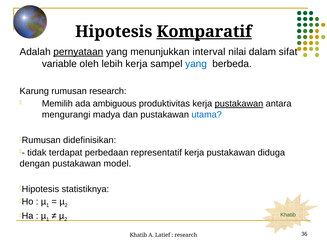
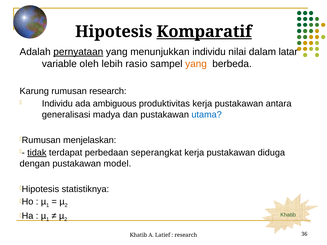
menunjukkan interval: interval -> individu (209, 52)
sifat: sifat -> latar (288, 52)
lebih kerja: kerja -> rasio (136, 64)
yang colour: blue -> orange (196, 64)
Memilih: Memilih -> Individu (57, 104)
pustakawan underline: present -> none (239, 104)
mengurangi: mengurangi -> generalisasi (66, 115)
didefinisikan: didefinisikan -> menjelaskan (90, 140)
tidak underline: none -> present (37, 153)
representatif: representatif -> seperangkat (156, 153)
